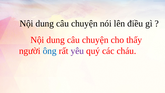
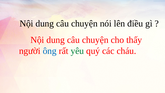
yêu colour: purple -> green (77, 51)
